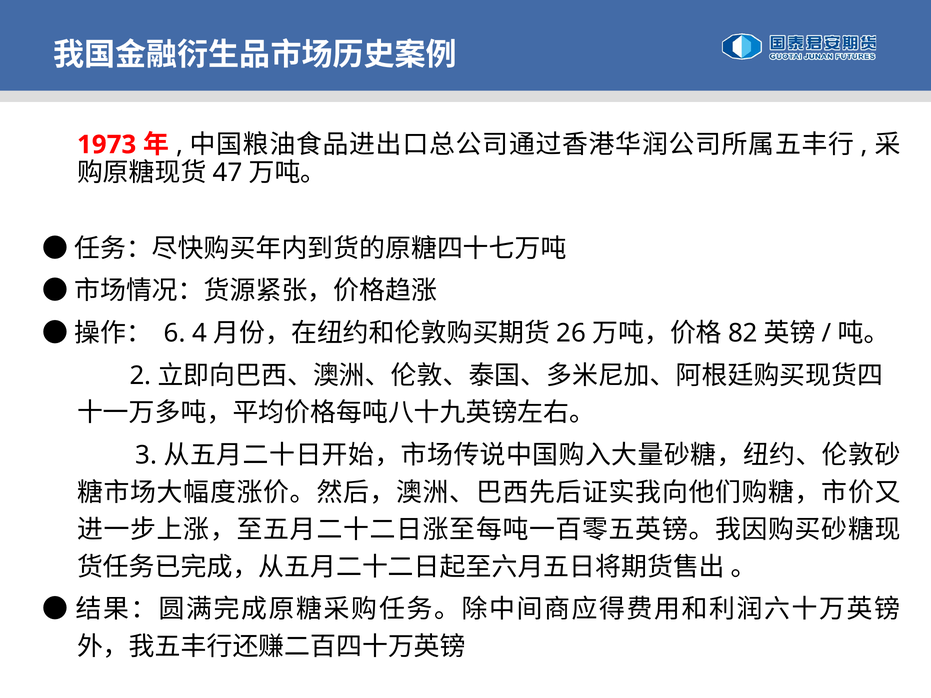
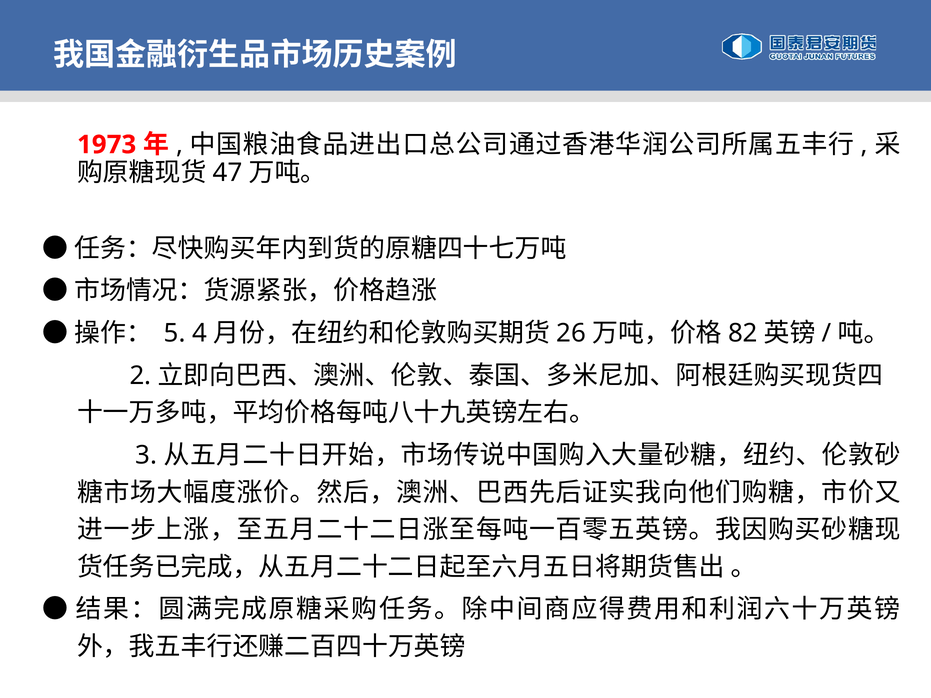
6: 6 -> 5 (175, 333)
